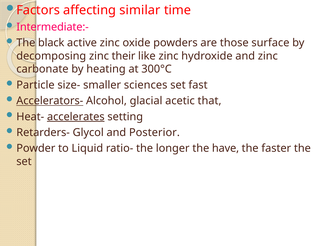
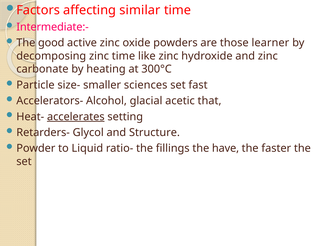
black: black -> good (51, 43)
surface: surface -> learner (270, 43)
zinc their: their -> time (123, 56)
Accelerators- underline: present -> none (50, 101)
Posterior: Posterior -> Structure (154, 133)
longer: longer -> fillings (173, 148)
